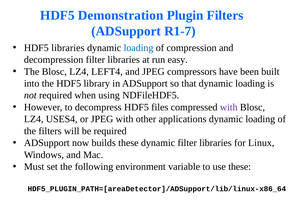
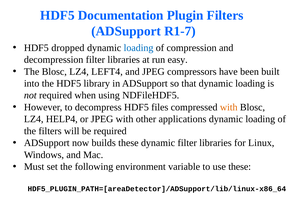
Demonstration: Demonstration -> Documentation (121, 15)
HDF5 libraries: libraries -> dropped (68, 48)
with colour: purple -> orange (229, 107)
USES4: USES4 -> HELP4 (62, 119)
